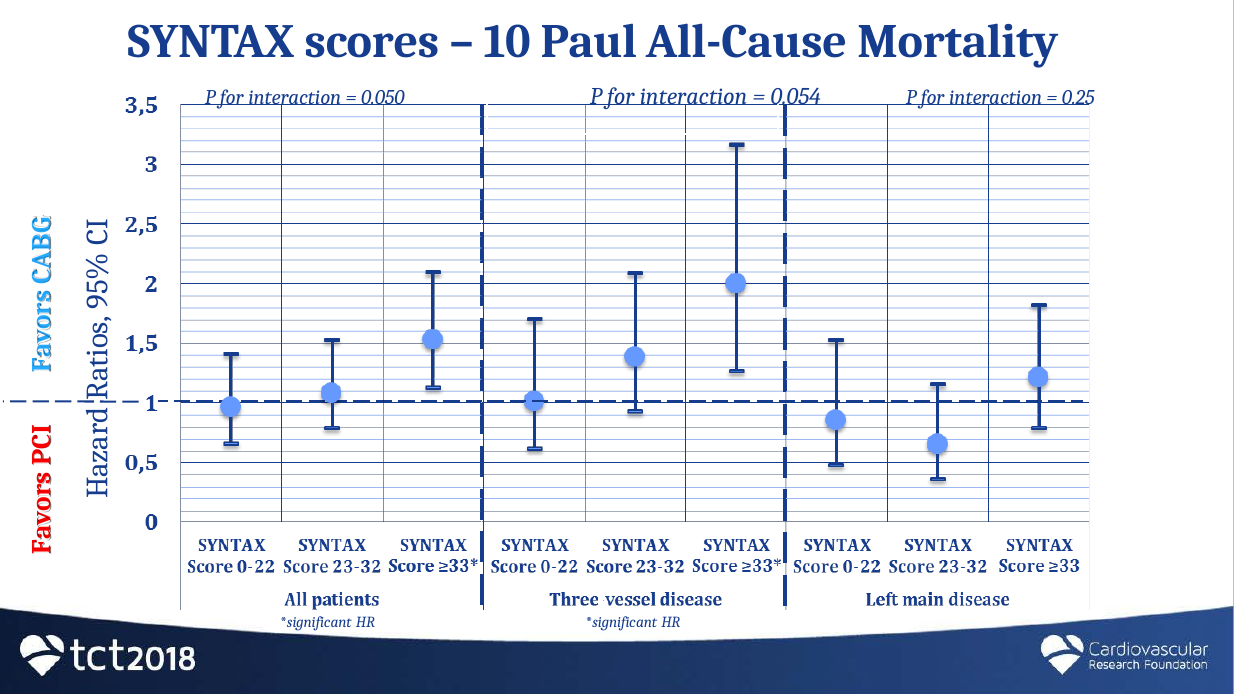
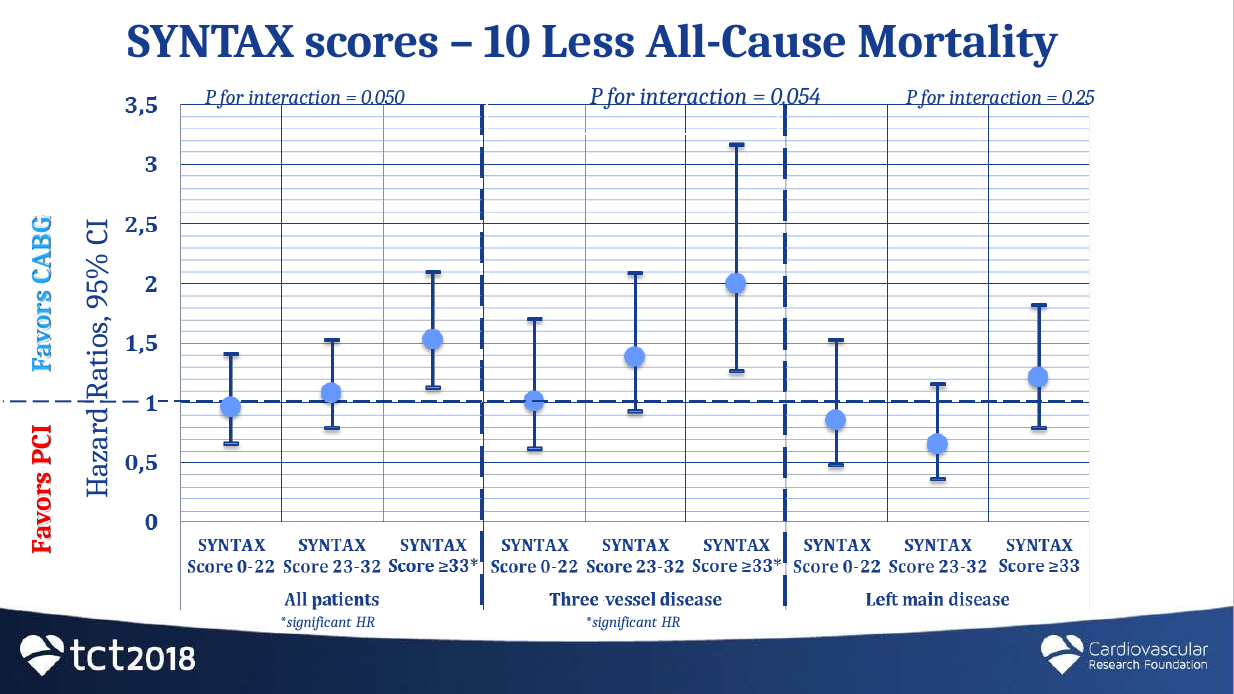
Paul: Paul -> Less (588, 41)
